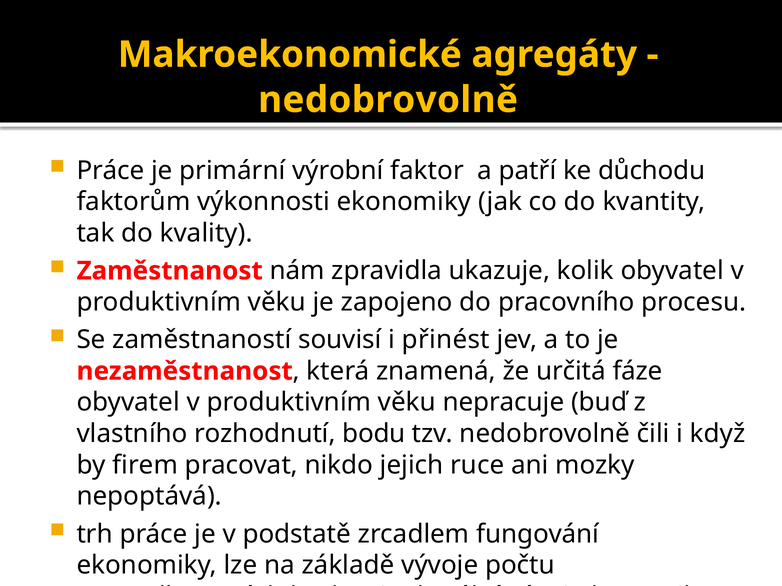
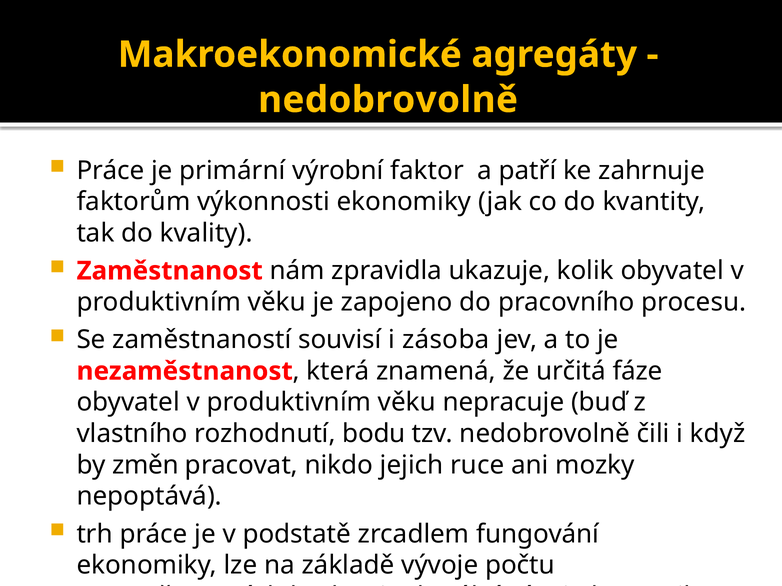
důchodu: důchodu -> zahrnuje (652, 171)
přinést: přinést -> zásoba (446, 340)
firem: firem -> změn (145, 465)
